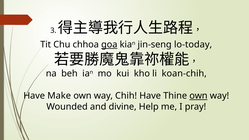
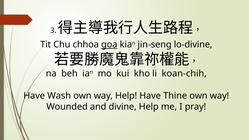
lo-today: lo-today -> lo-divine (193, 45)
Make: Make -> Wash (59, 96)
way Chih: Chih -> Help (126, 96)
own underline: present -> none (198, 96)
